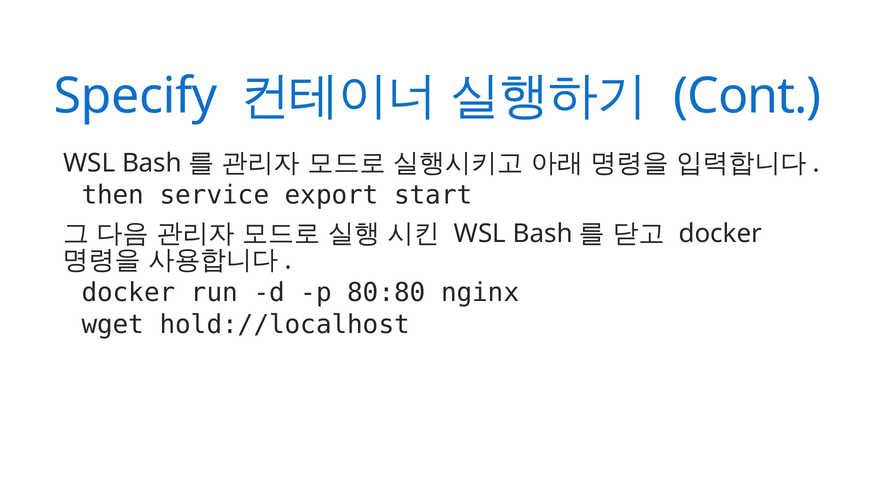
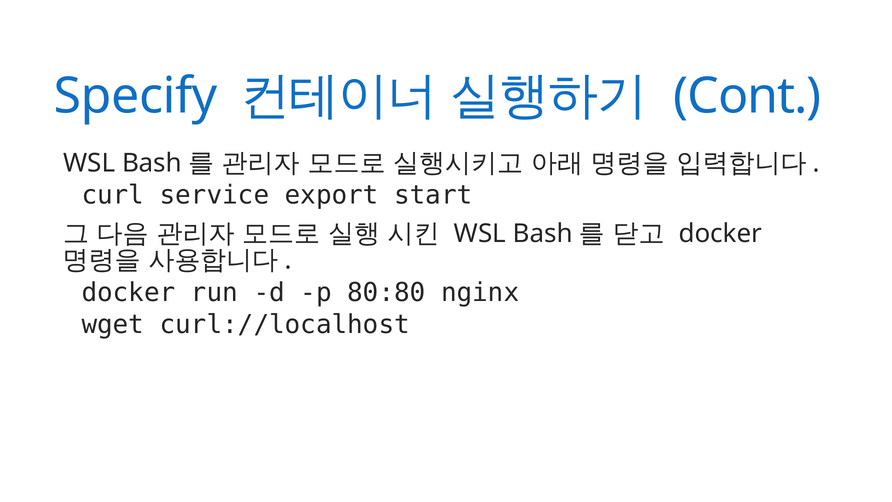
then: then -> curl (113, 195)
hold://localhost: hold://localhost -> curl://localhost (285, 324)
